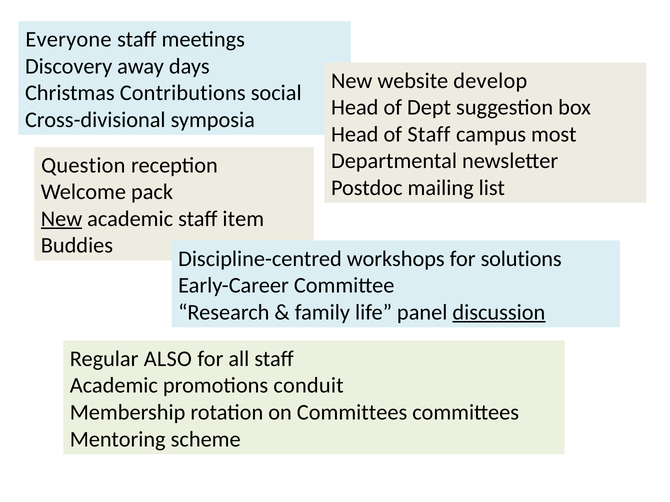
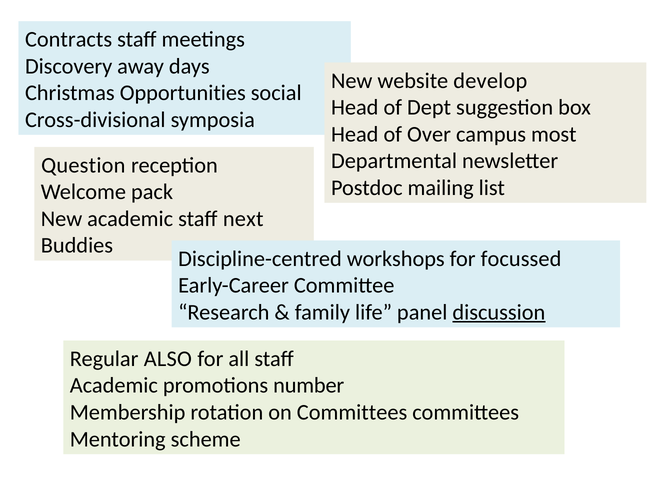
Everyone: Everyone -> Contracts (69, 39)
Contributions: Contributions -> Opportunities (183, 93)
of Staff: Staff -> Over (429, 134)
New underline: present -> none (62, 219)
item: item -> next (243, 219)
solutions: solutions -> focussed (521, 259)
conduit: conduit -> number (309, 386)
